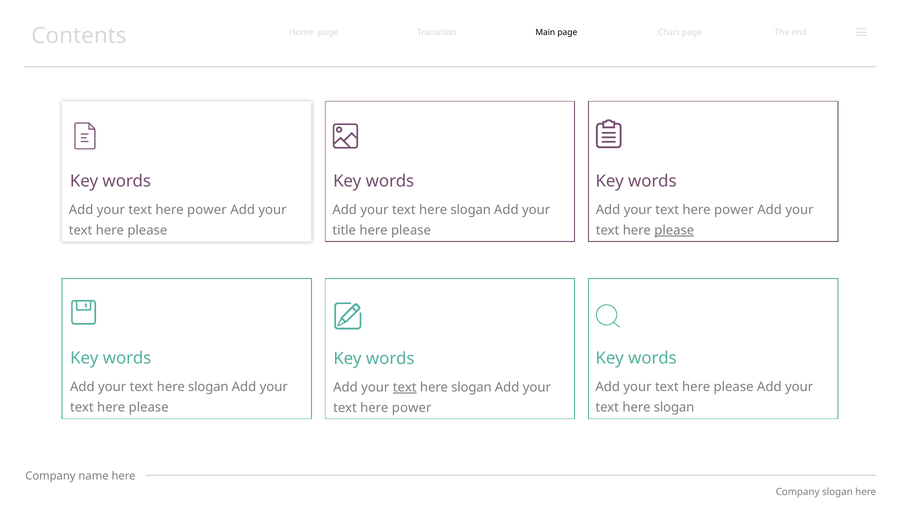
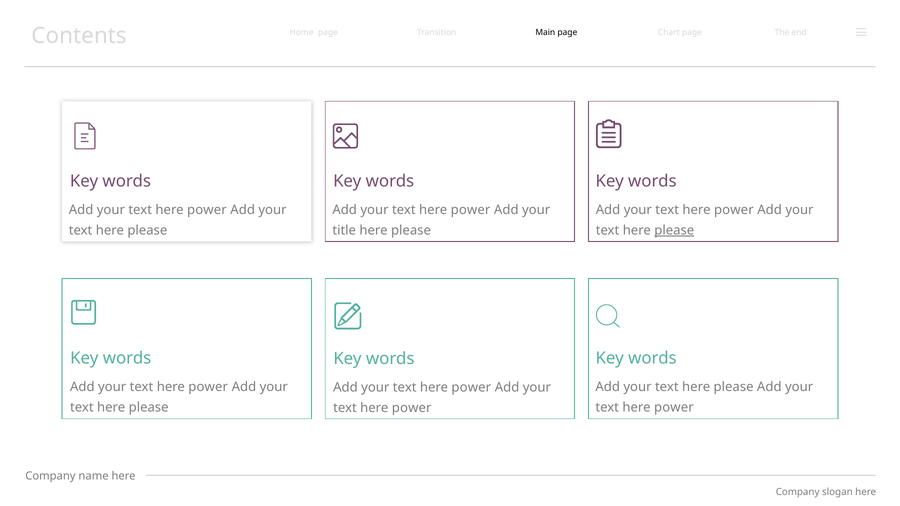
slogan: slogan -> power (471, 210)
slogan: slogan -> power (208, 387)
text underline: present -> none (405, 388)
slogan: slogan -> power (471, 388)
slogan: slogan -> power (674, 407)
